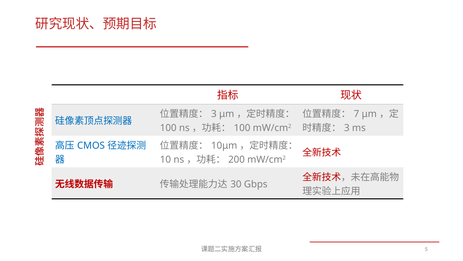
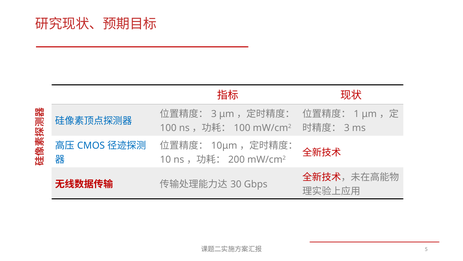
7: 7 -> 1 (356, 114)
